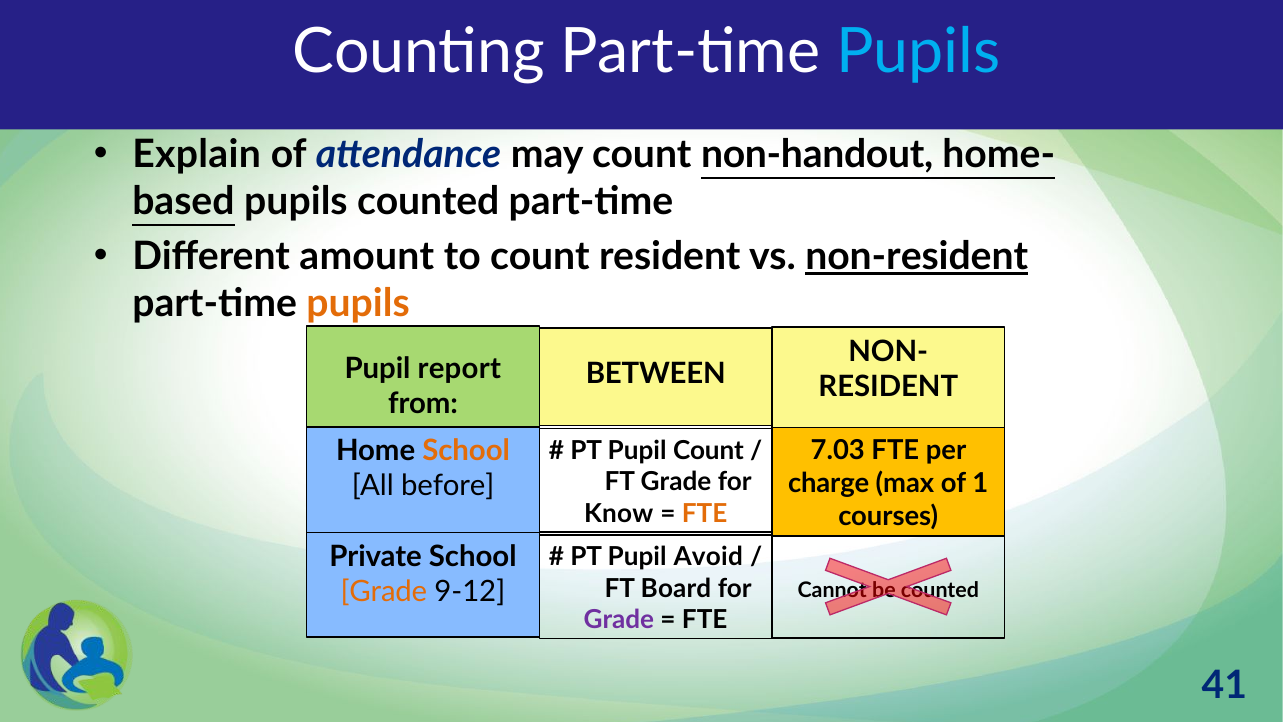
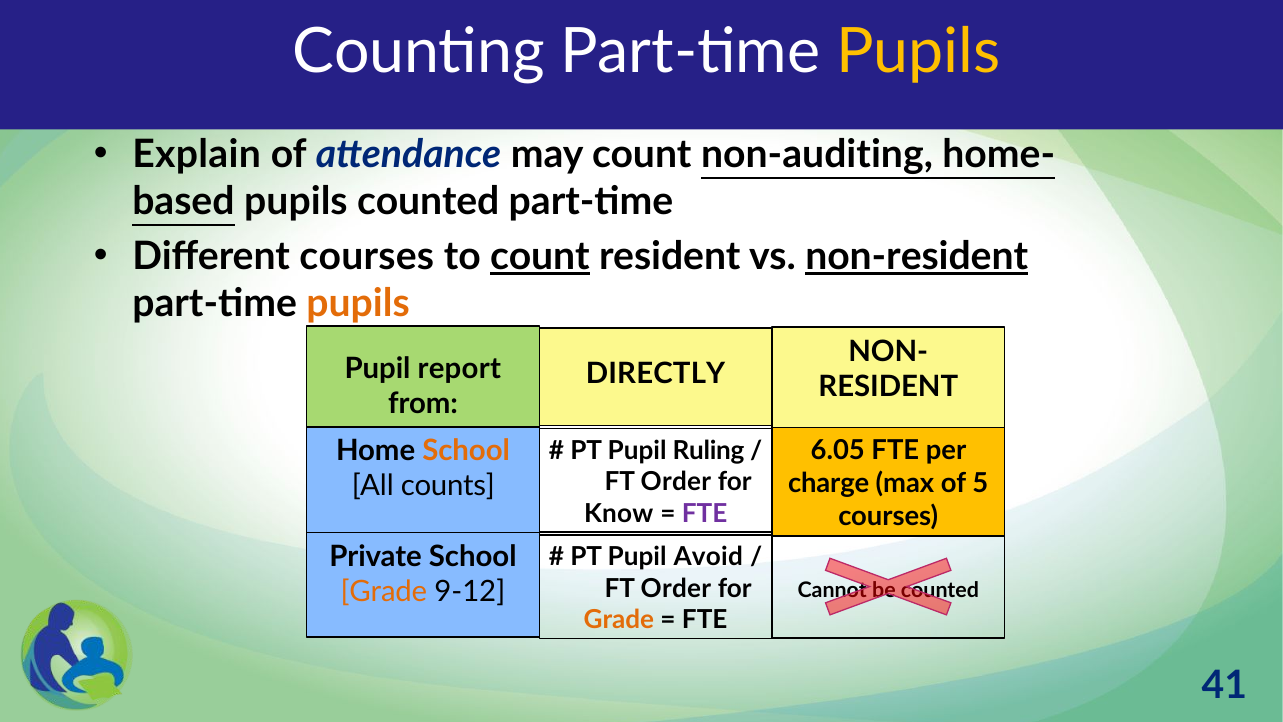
Pupils colour: light blue -> yellow (918, 52)
non-handout: non-handout -> non-auditing (817, 155)
Different amount: amount -> courses (367, 257)
count underline: none -> present (540, 257)
BETWEEN: BETWEEN -> DIRECTLY (656, 374)
7.03: 7.03 -> 6.05 (838, 451)
Pupil Count: Count -> Ruling (708, 451)
Grade: Grade -> Order (676, 482)
1: 1 -> 5 (980, 484)
before: before -> counts (448, 486)
FTE colour: orange -> purple (705, 514)
Board: Board -> Order (676, 589)
Grade colour: purple -> orange (619, 620)
